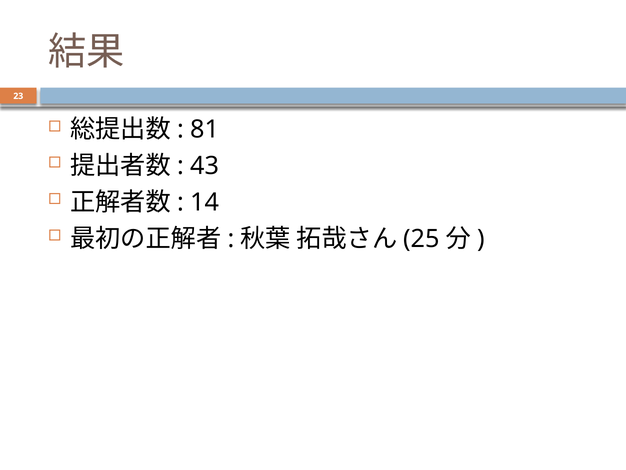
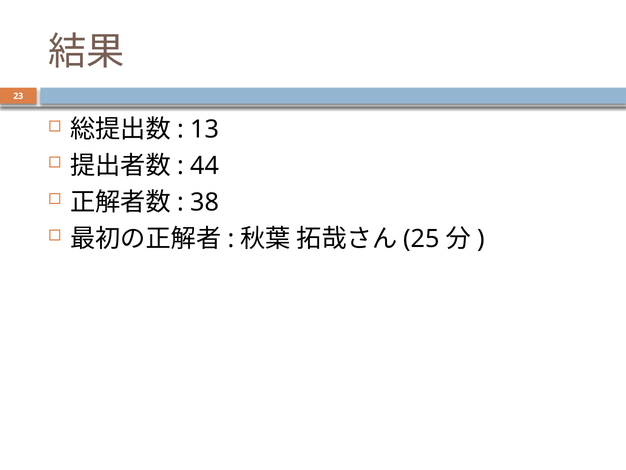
81: 81 -> 13 (205, 130)
43: 43 -> 44 (205, 166)
14: 14 -> 38 (205, 202)
